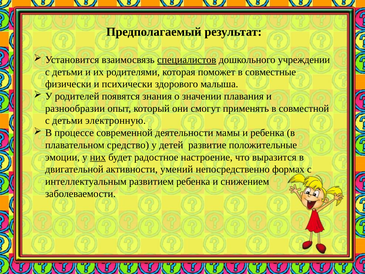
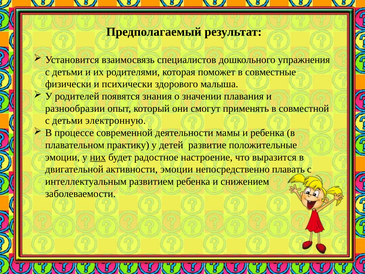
специалистов underline: present -> none (187, 60)
учреждении: учреждении -> упражнения (304, 60)
средство: средство -> практику (128, 145)
активности умений: умений -> эмоции (177, 169)
формах: формах -> плавать (288, 169)
